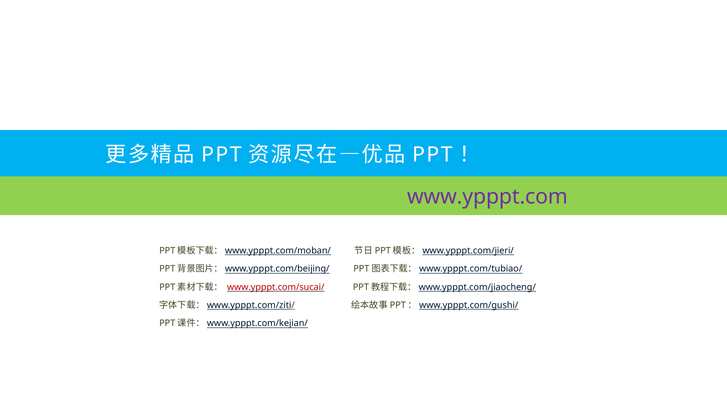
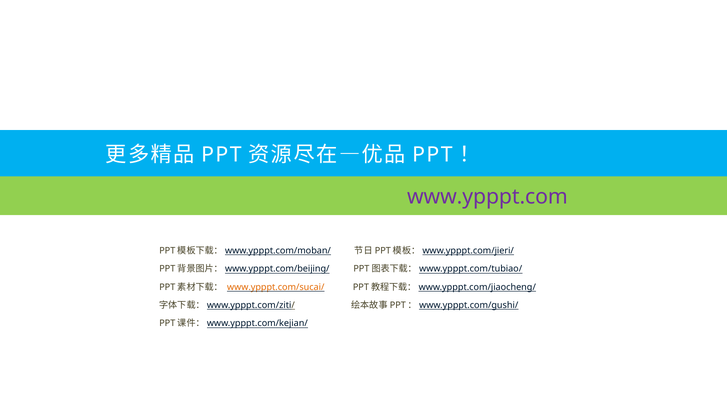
www.ypppt.com/sucai/ colour: red -> orange (276, 287)
